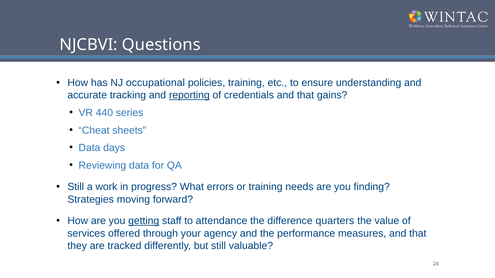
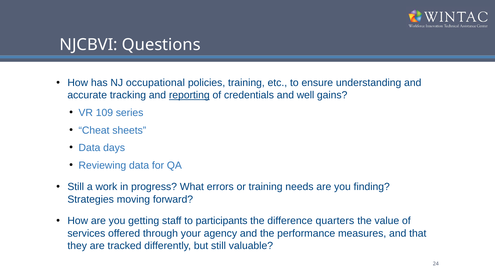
credentials and that: that -> well (306, 95)
440: 440 -> 109 (104, 113)
getting underline: present -> none (144, 221)
attendance: attendance -> participants (222, 221)
